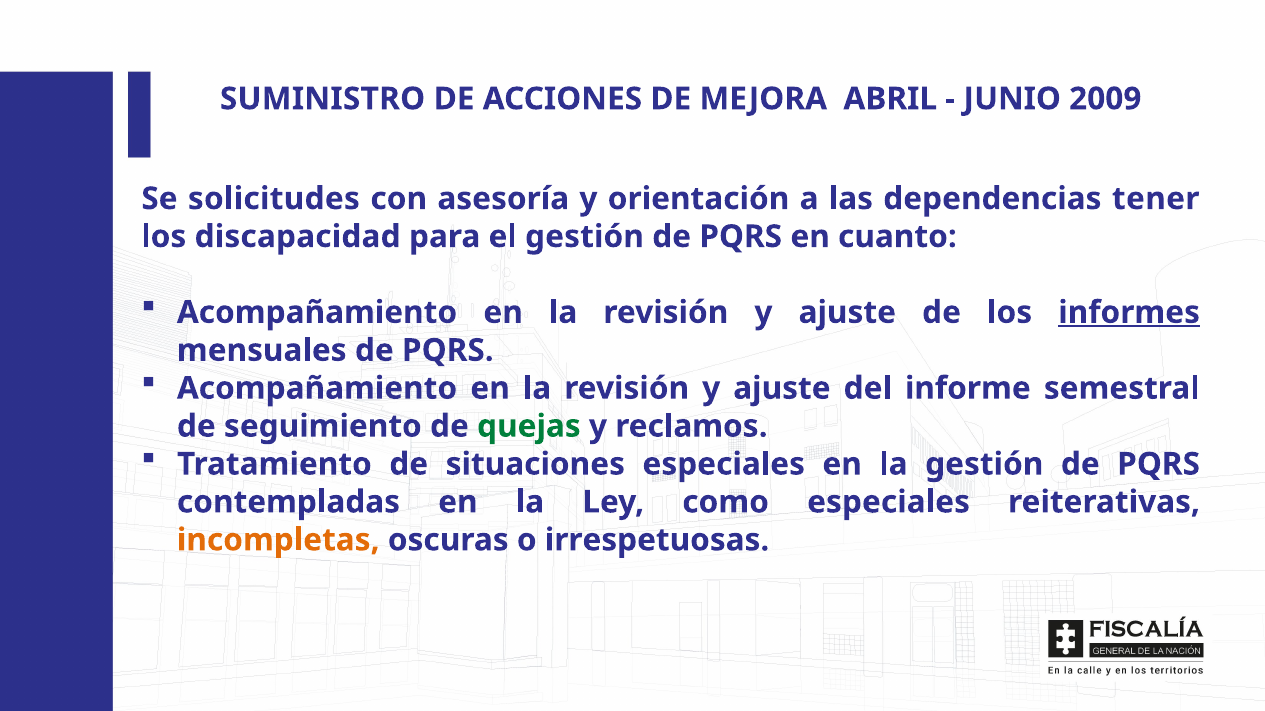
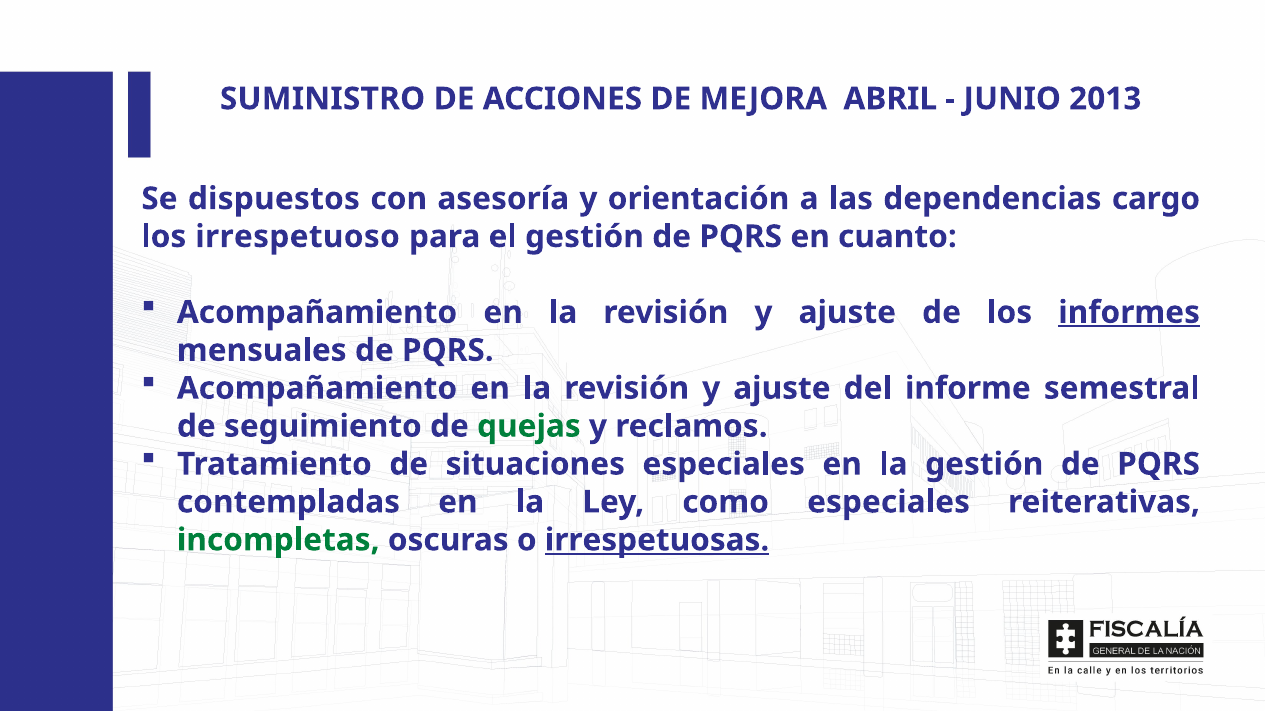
2009: 2009 -> 2013 (1105, 99)
solicitudes: solicitudes -> dispuestos (274, 199)
tener: tener -> cargo (1156, 199)
discapacidad: discapacidad -> irrespetuoso (298, 237)
incompletas colour: orange -> green (278, 540)
irrespetuosas underline: none -> present (657, 540)
